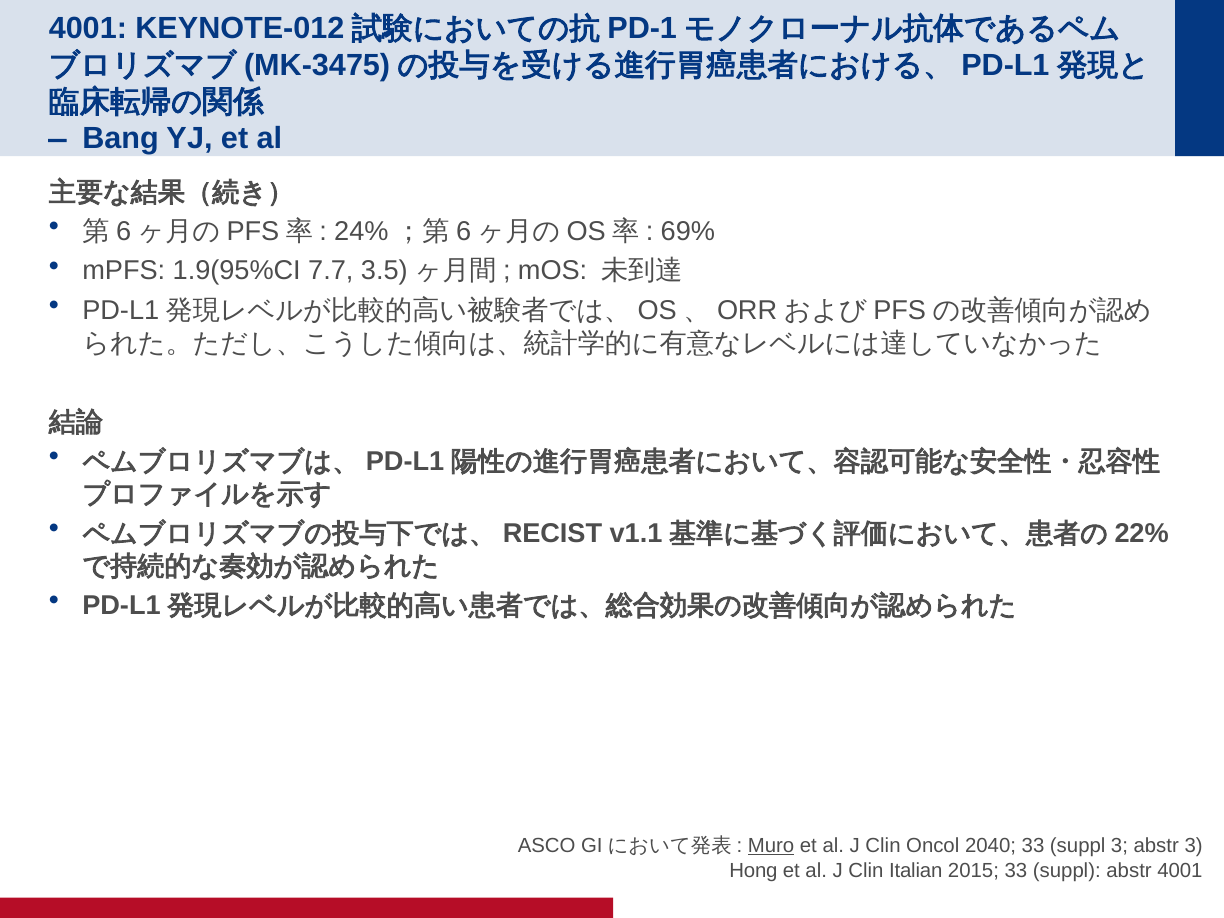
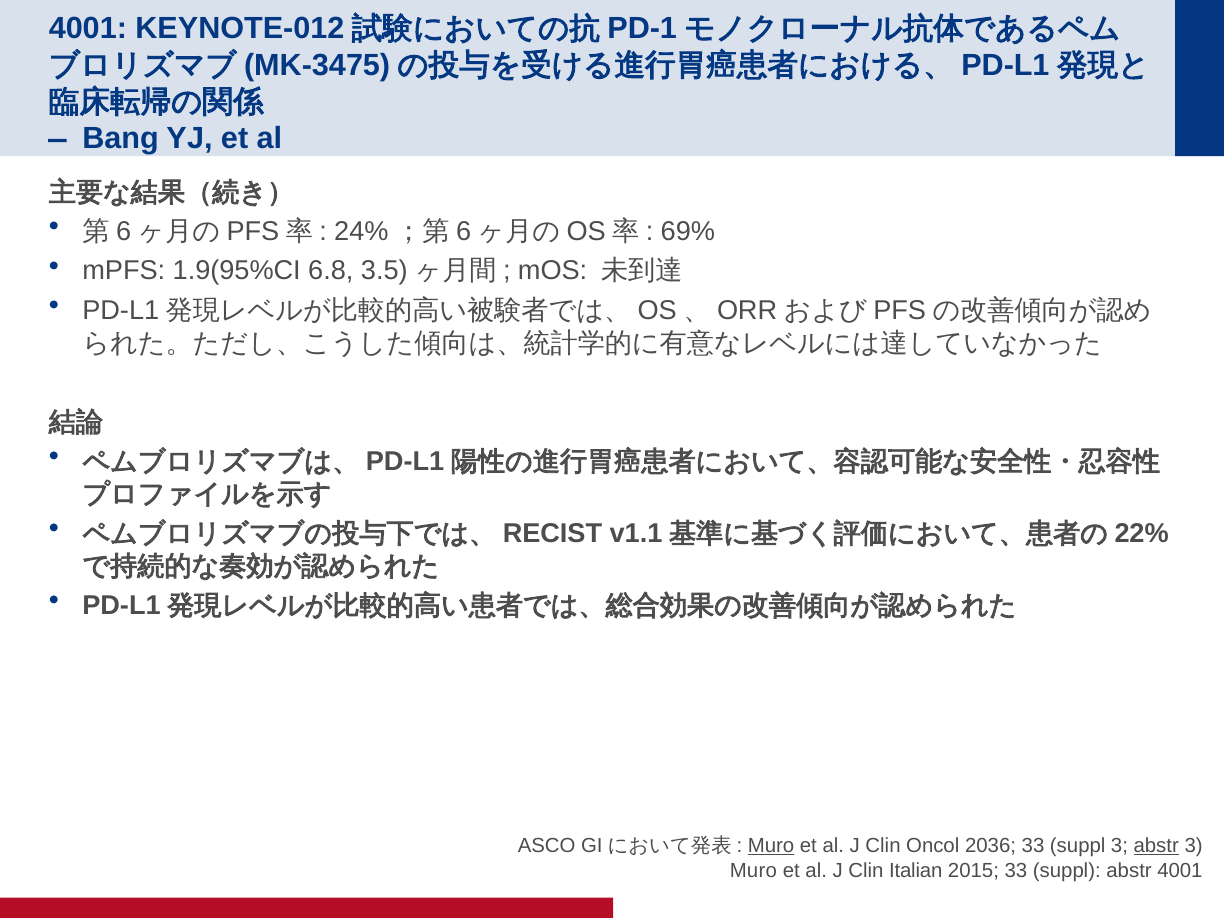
7.7: 7.7 -> 6.8 (331, 271)
2040: 2040 -> 2036 (991, 846)
abstr underline: none -> present (1156, 846)
Hong: Hong -> Muro (753, 870)
